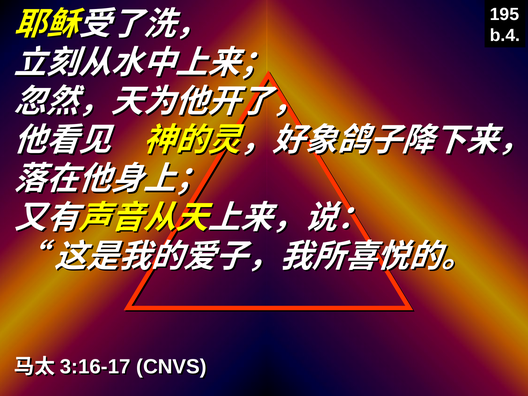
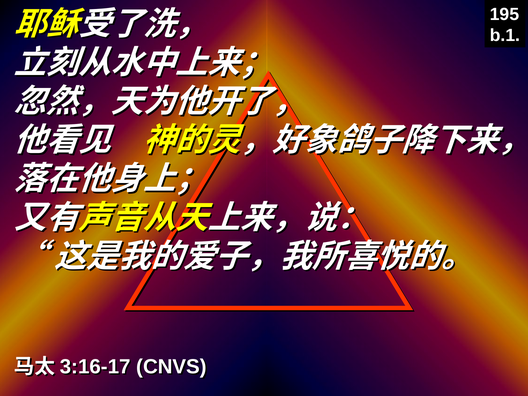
b.4: b.4 -> b.1 (505, 35)
